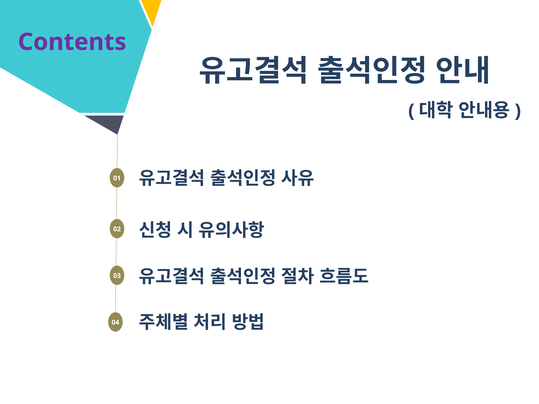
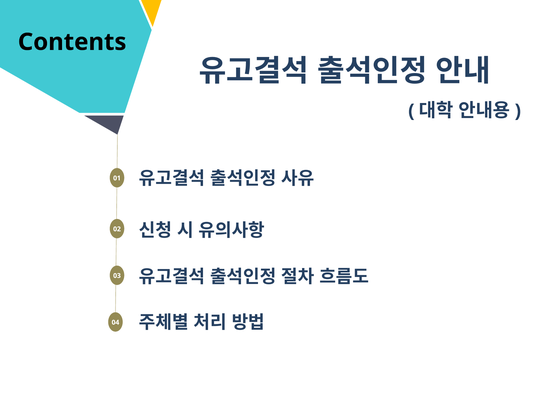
Contents colour: purple -> black (72, 42)
